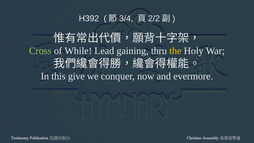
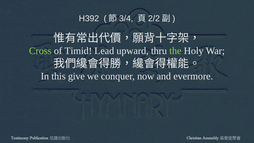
While: While -> Timid (78, 51)
gaining: gaining -> upward (133, 51)
the colour: yellow -> light green (175, 51)
